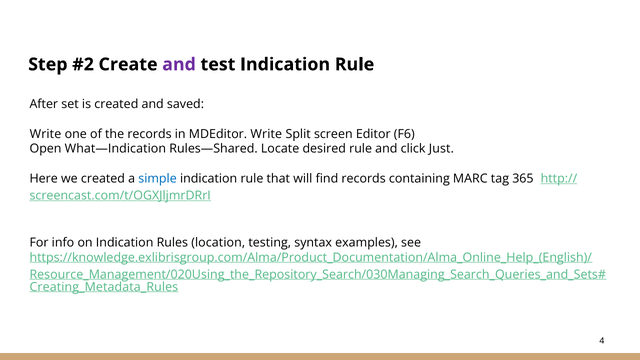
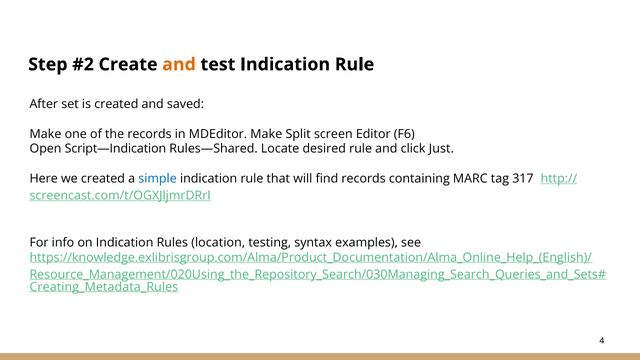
and colour: purple -> orange (179, 64)
Write: Write -> Make (45, 134)
MDEditor Write: Write -> Make (266, 134)
What—Indication: What—Indication -> Script—Indication (115, 149)
365: 365 -> 317 (523, 179)
